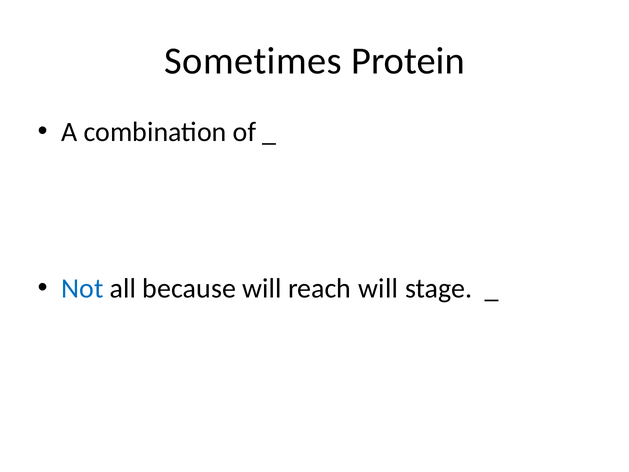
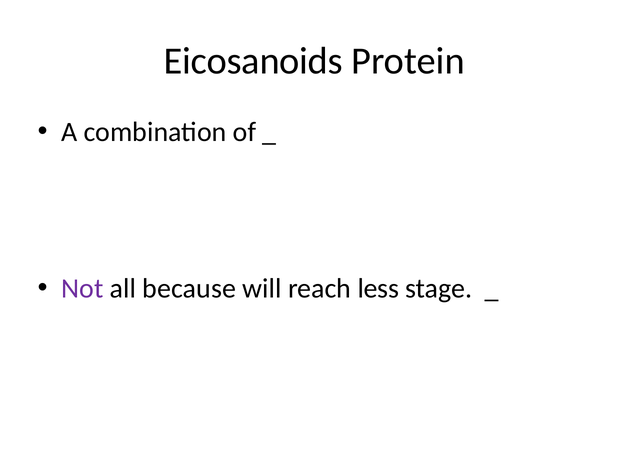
Sometimes: Sometimes -> Eicosanoids (253, 61)
Not colour: blue -> purple (82, 289)
reach will: will -> less (378, 289)
